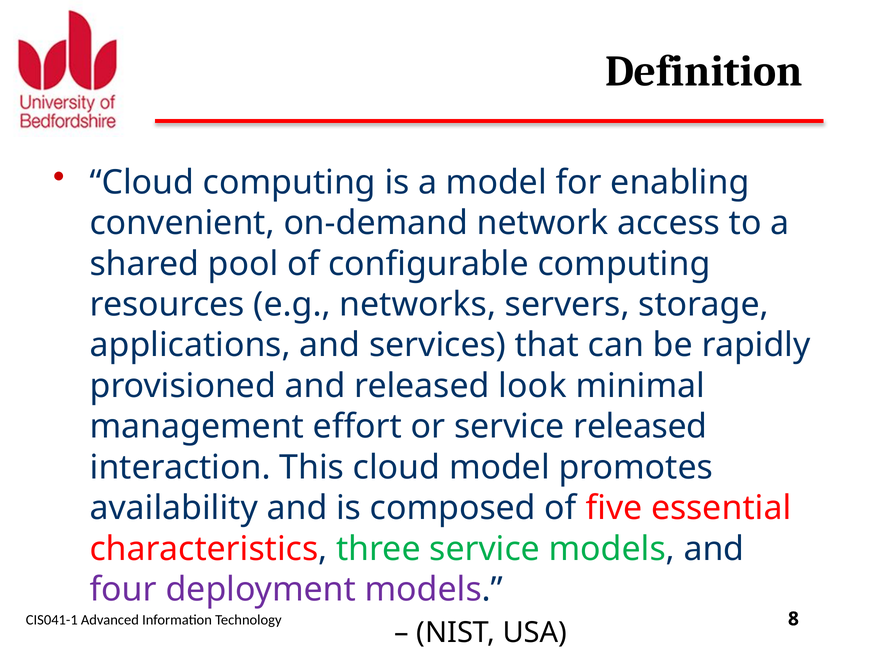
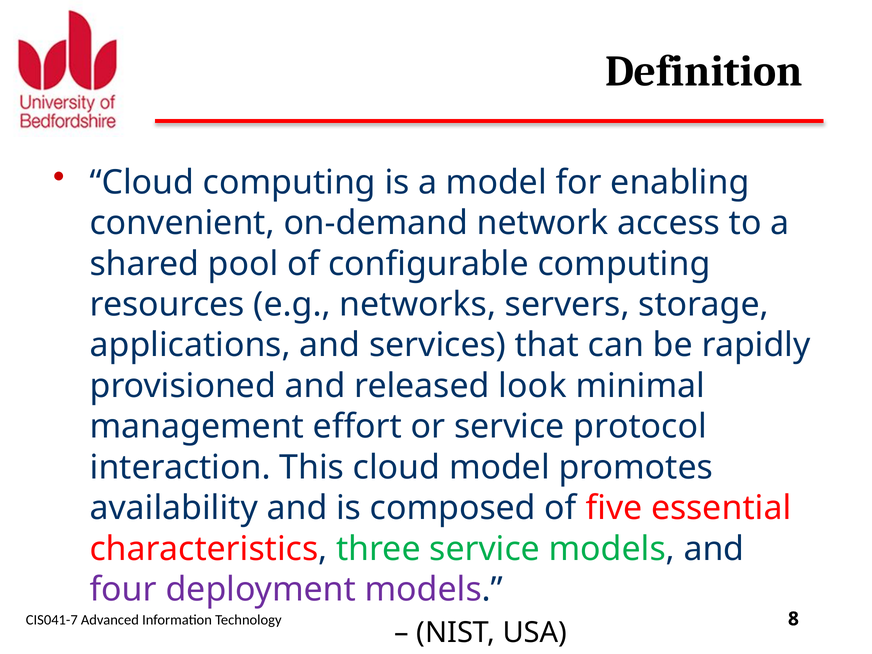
service released: released -> protocol (640, 427)
CIS041-1: CIS041-1 -> CIS041-7 (52, 620)
